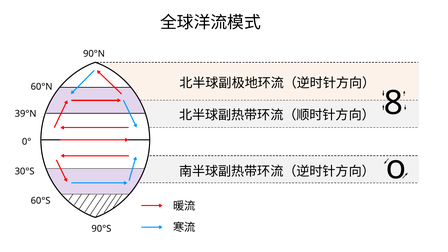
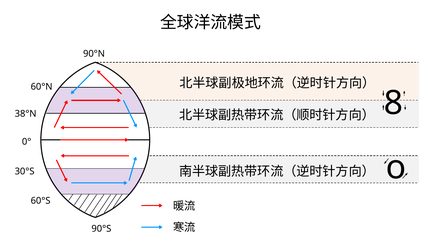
39°N: 39°N -> 38°N (26, 114)
